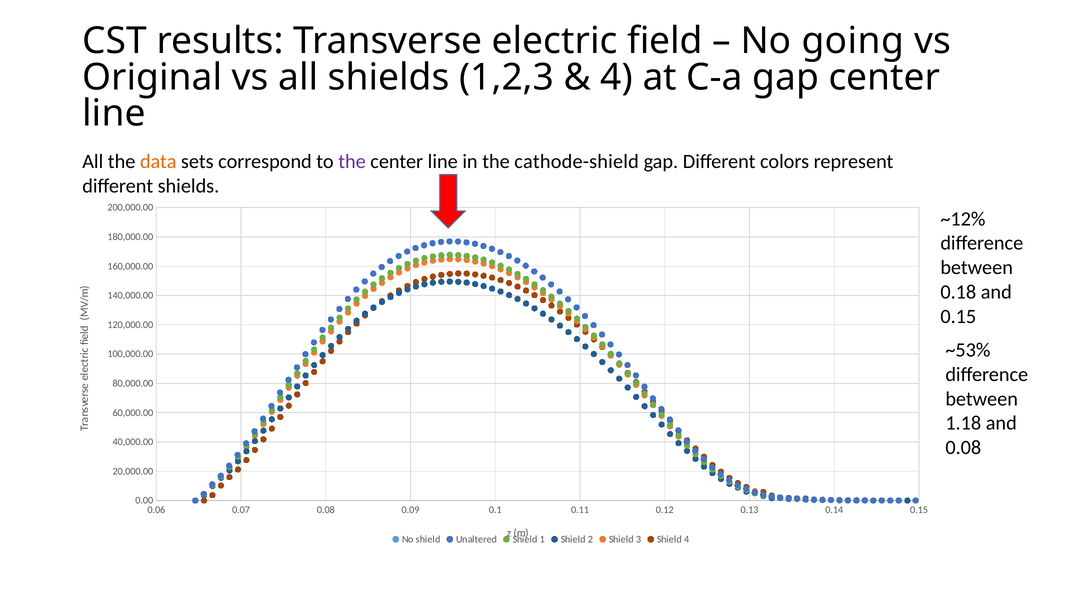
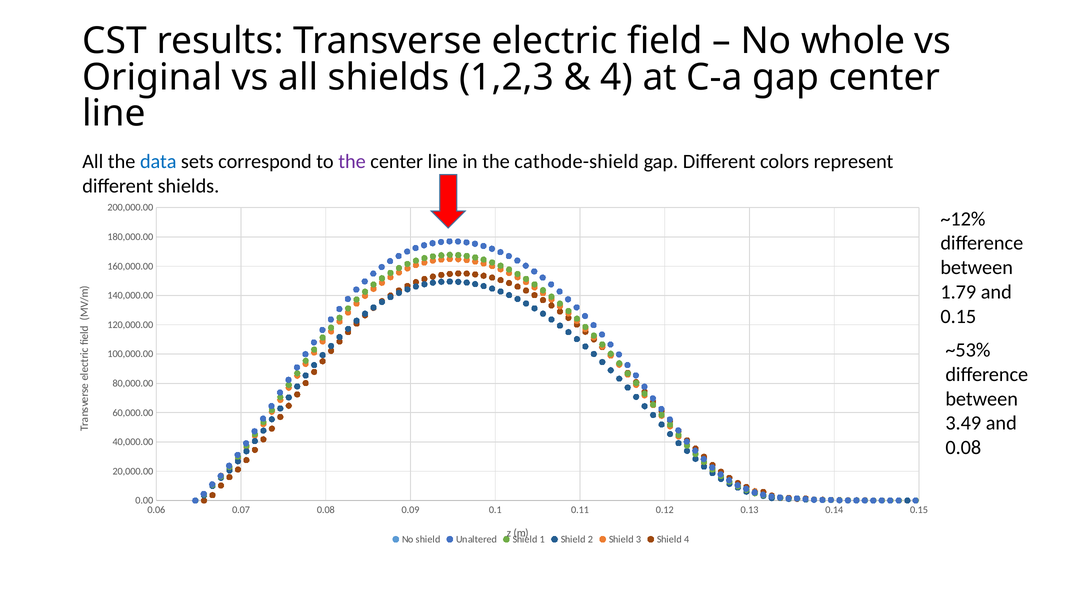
going: going -> whole (853, 41)
data colour: orange -> blue (158, 161)
0.18: 0.18 -> 1.79 (958, 292)
1.18: 1.18 -> 3.49 (963, 423)
